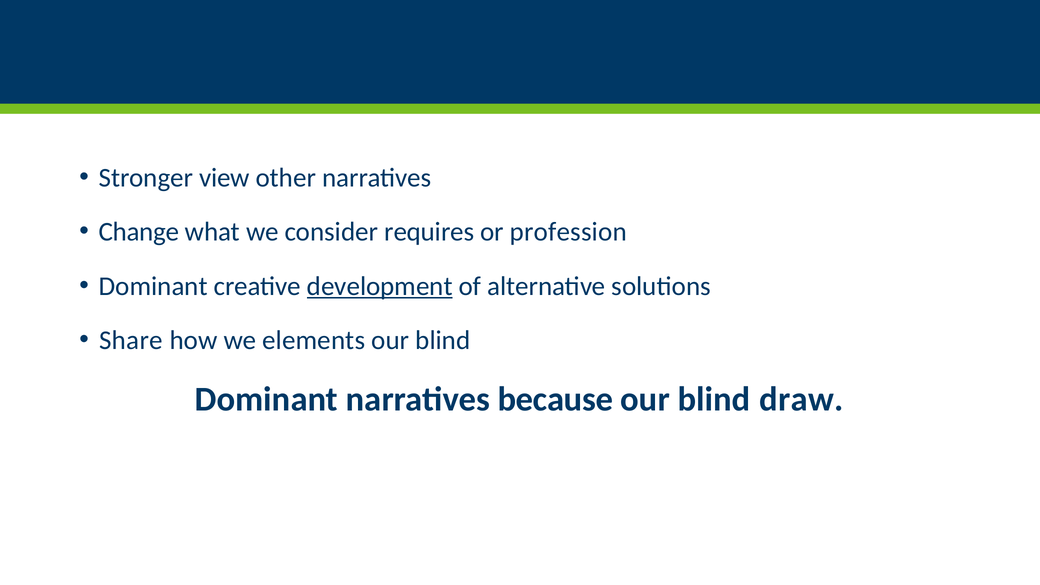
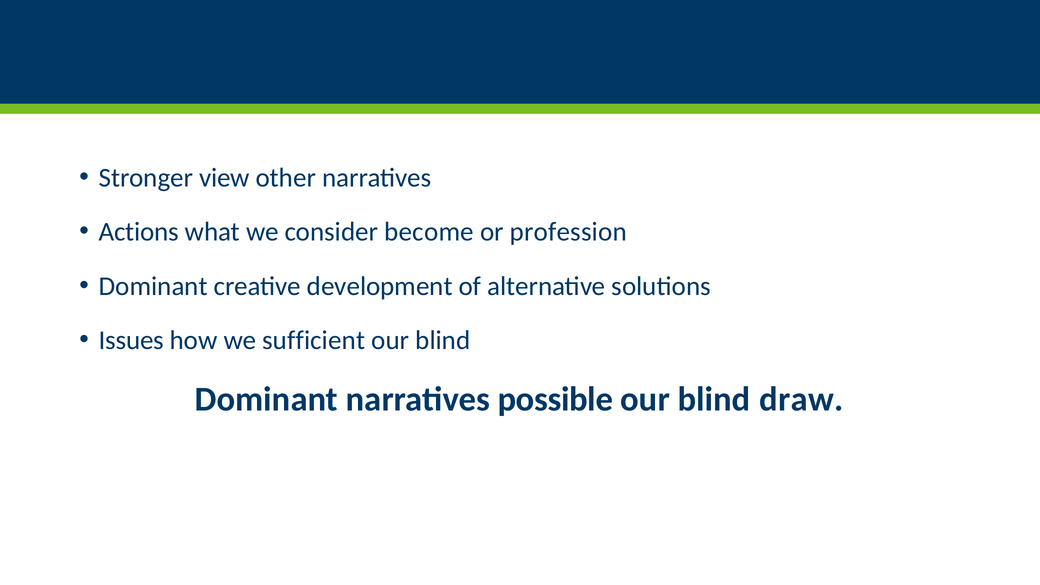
Change: Change -> Actions (139, 232)
requires: requires -> become (429, 232)
development underline: present -> none (380, 286)
Share: Share -> Issues (131, 340)
elements: elements -> sufficient (314, 340)
because: because -> possible (555, 400)
